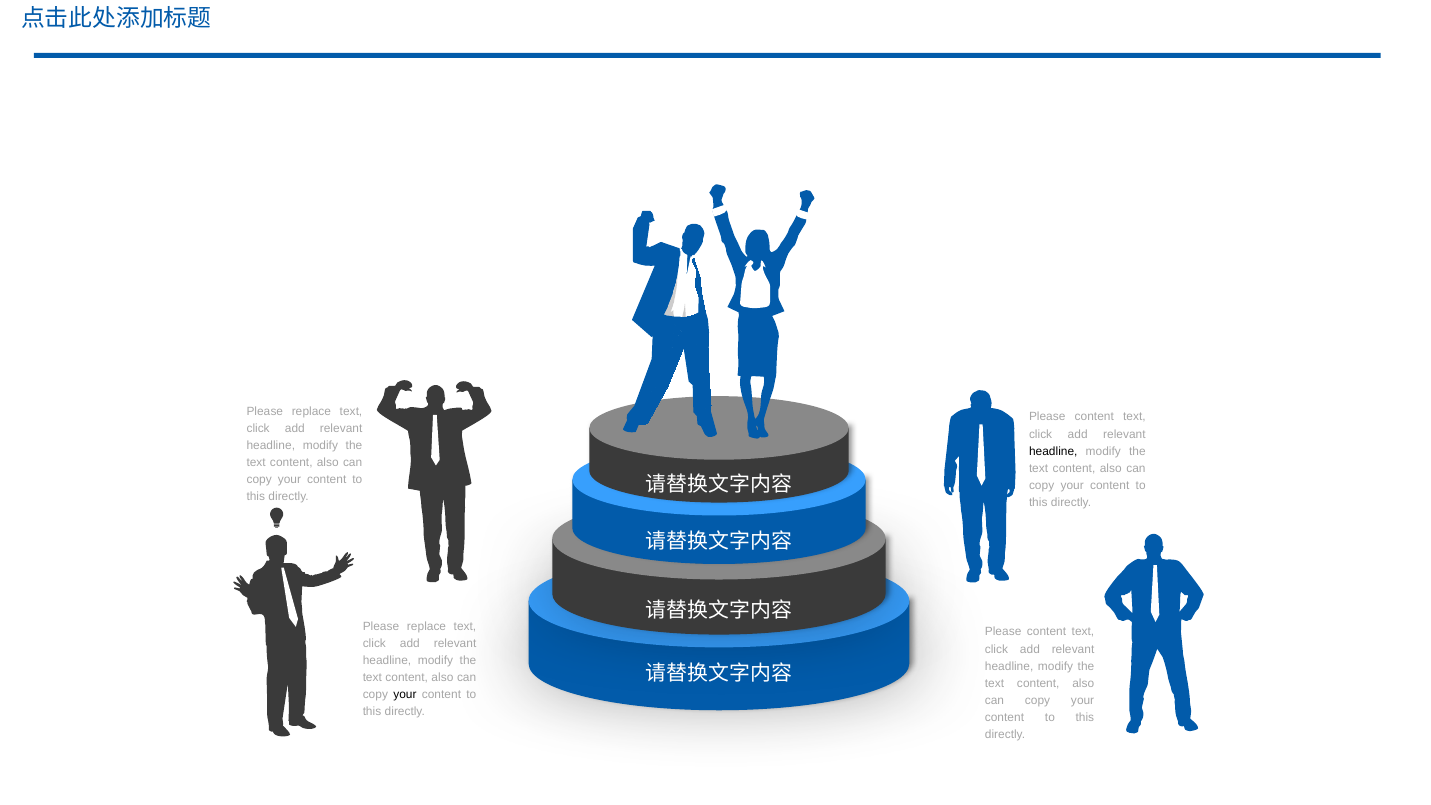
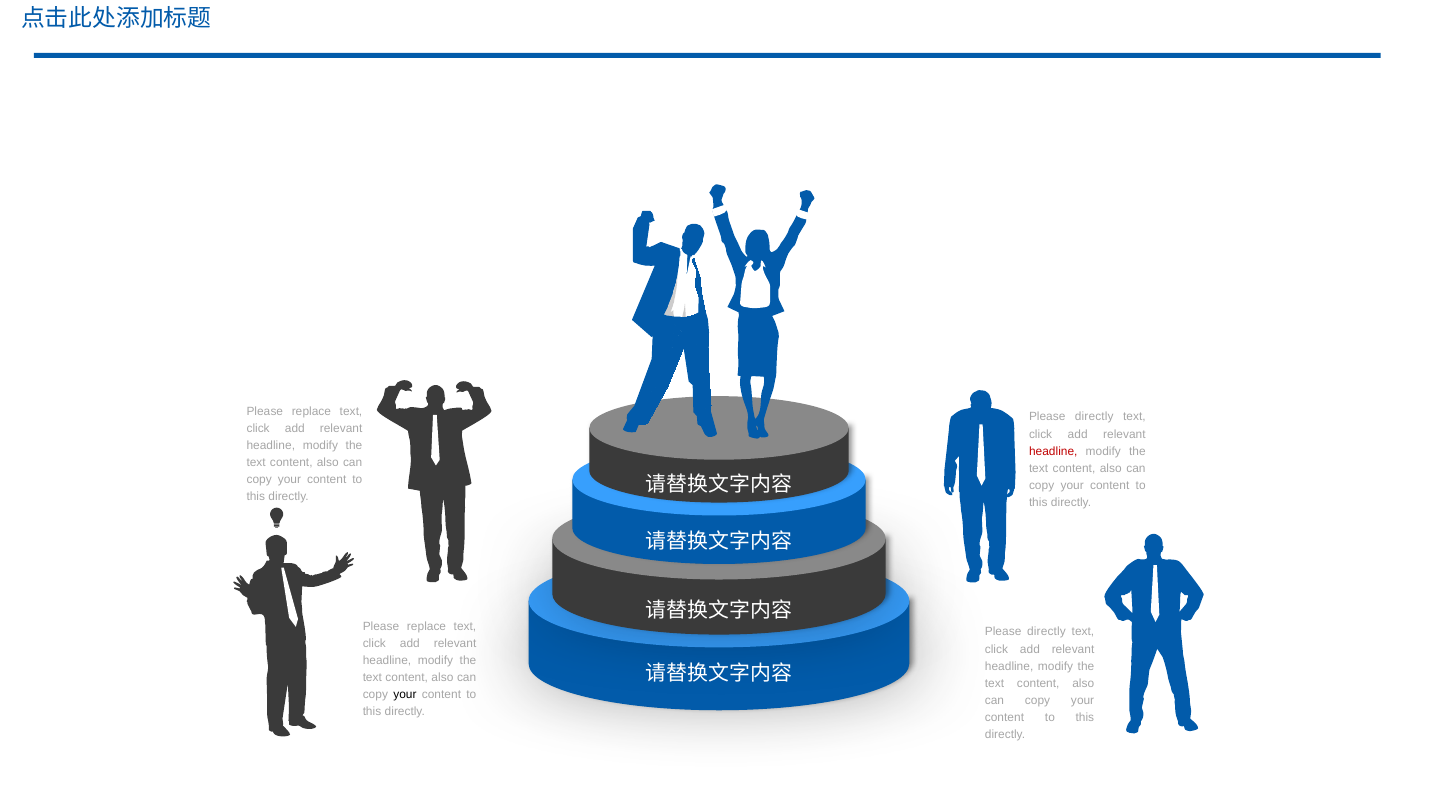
content: content -> directly (1094, 417)
headline colour: black -> red (1053, 451)
content: content -> directly (1046, 632)
